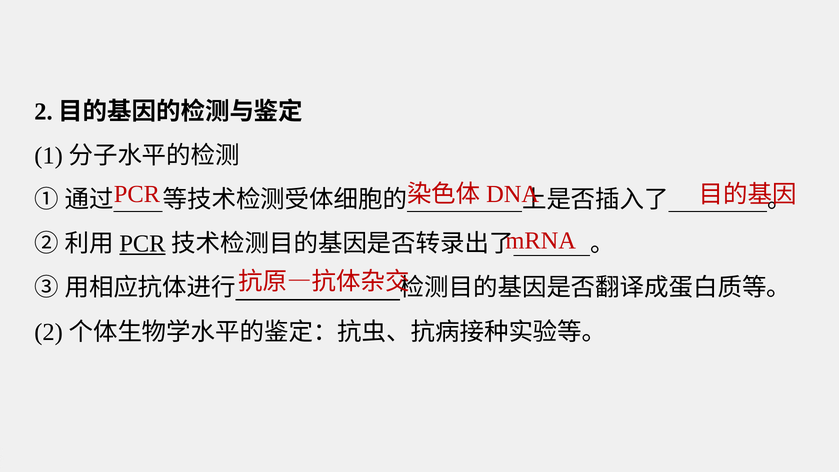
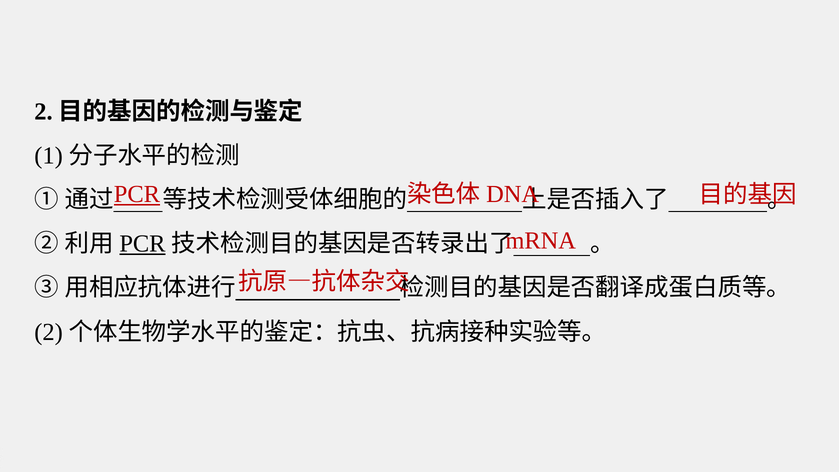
PCR underline: none -> present (137, 194)
